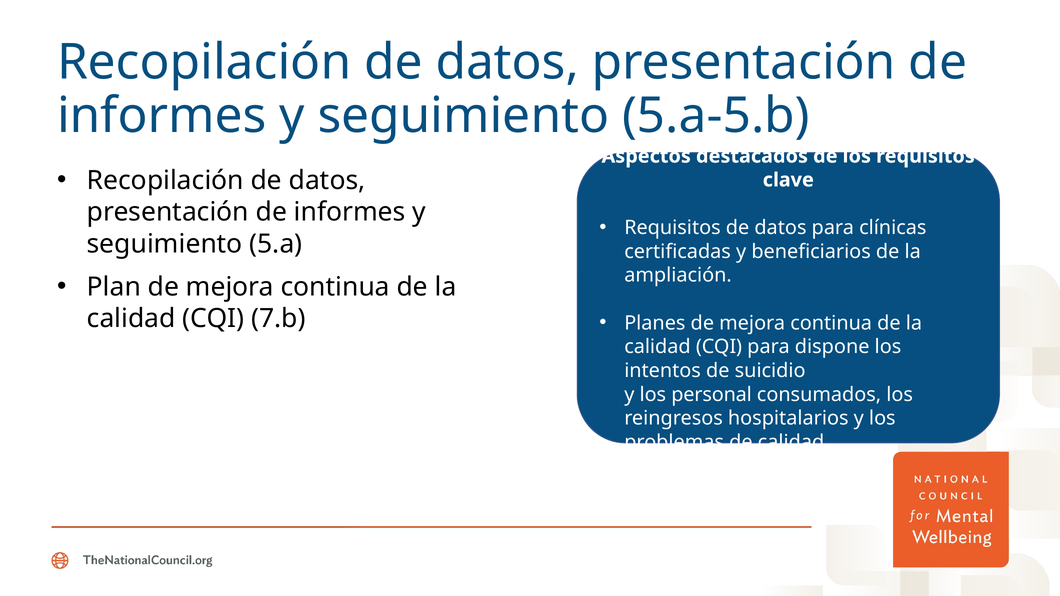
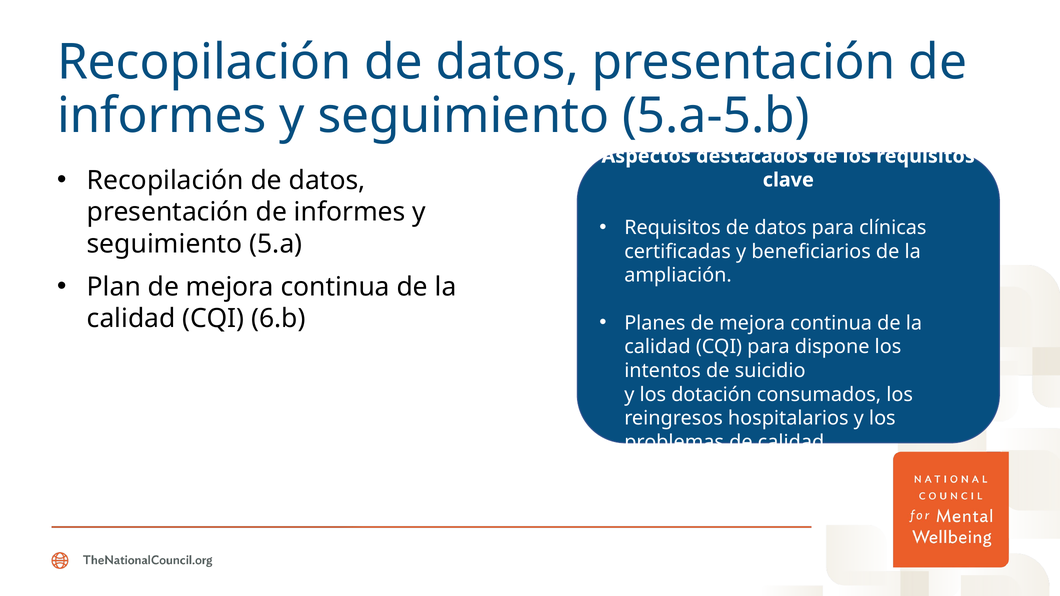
7.b: 7.b -> 6.b (278, 319)
personal: personal -> dotación (712, 395)
